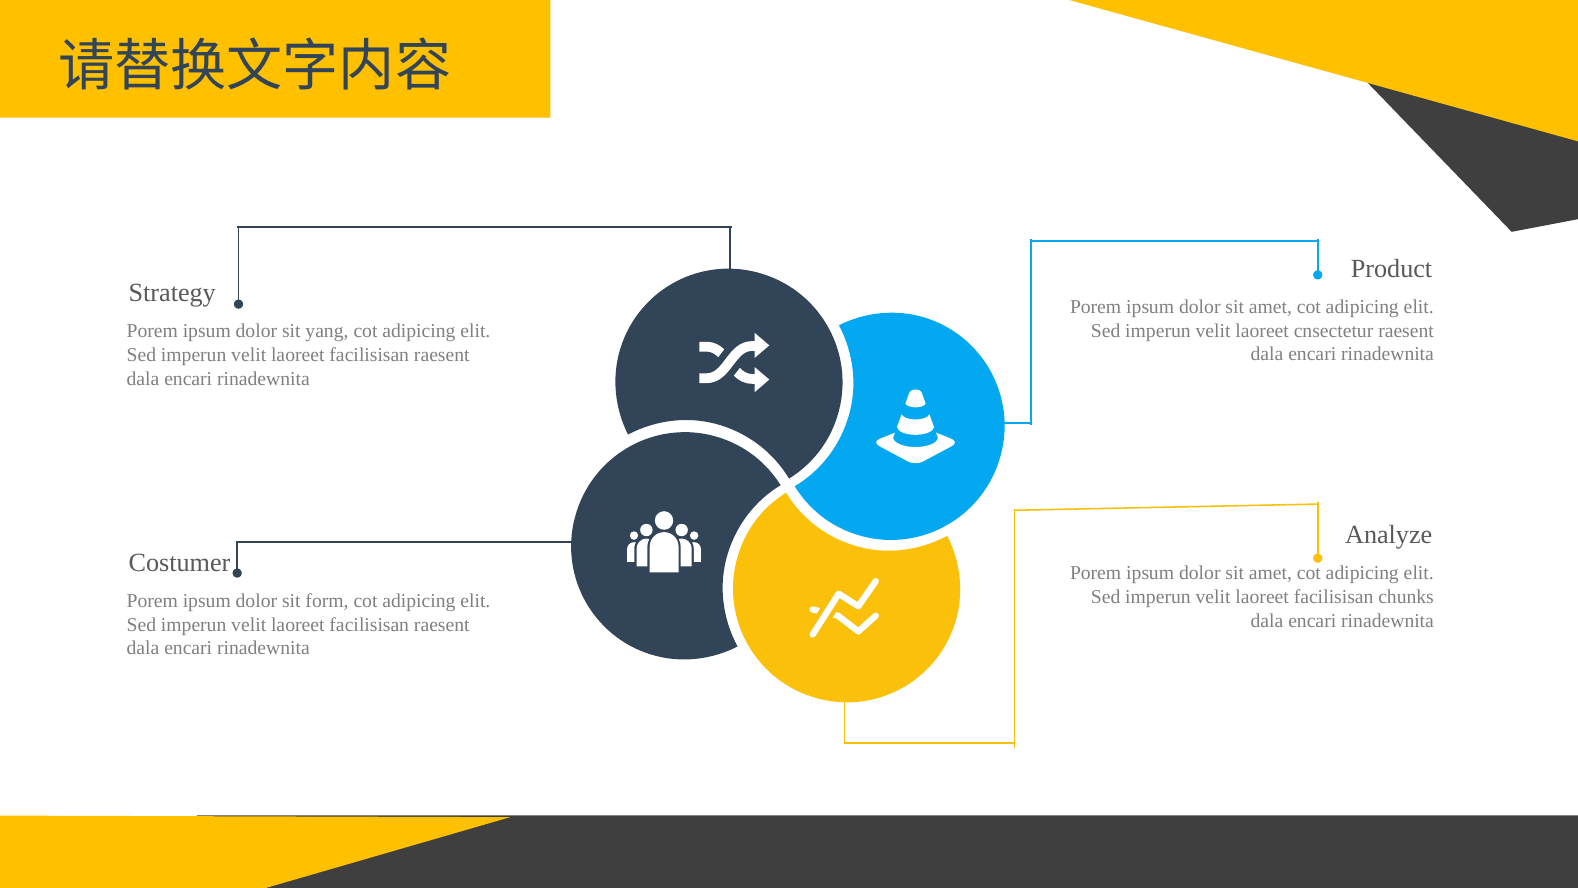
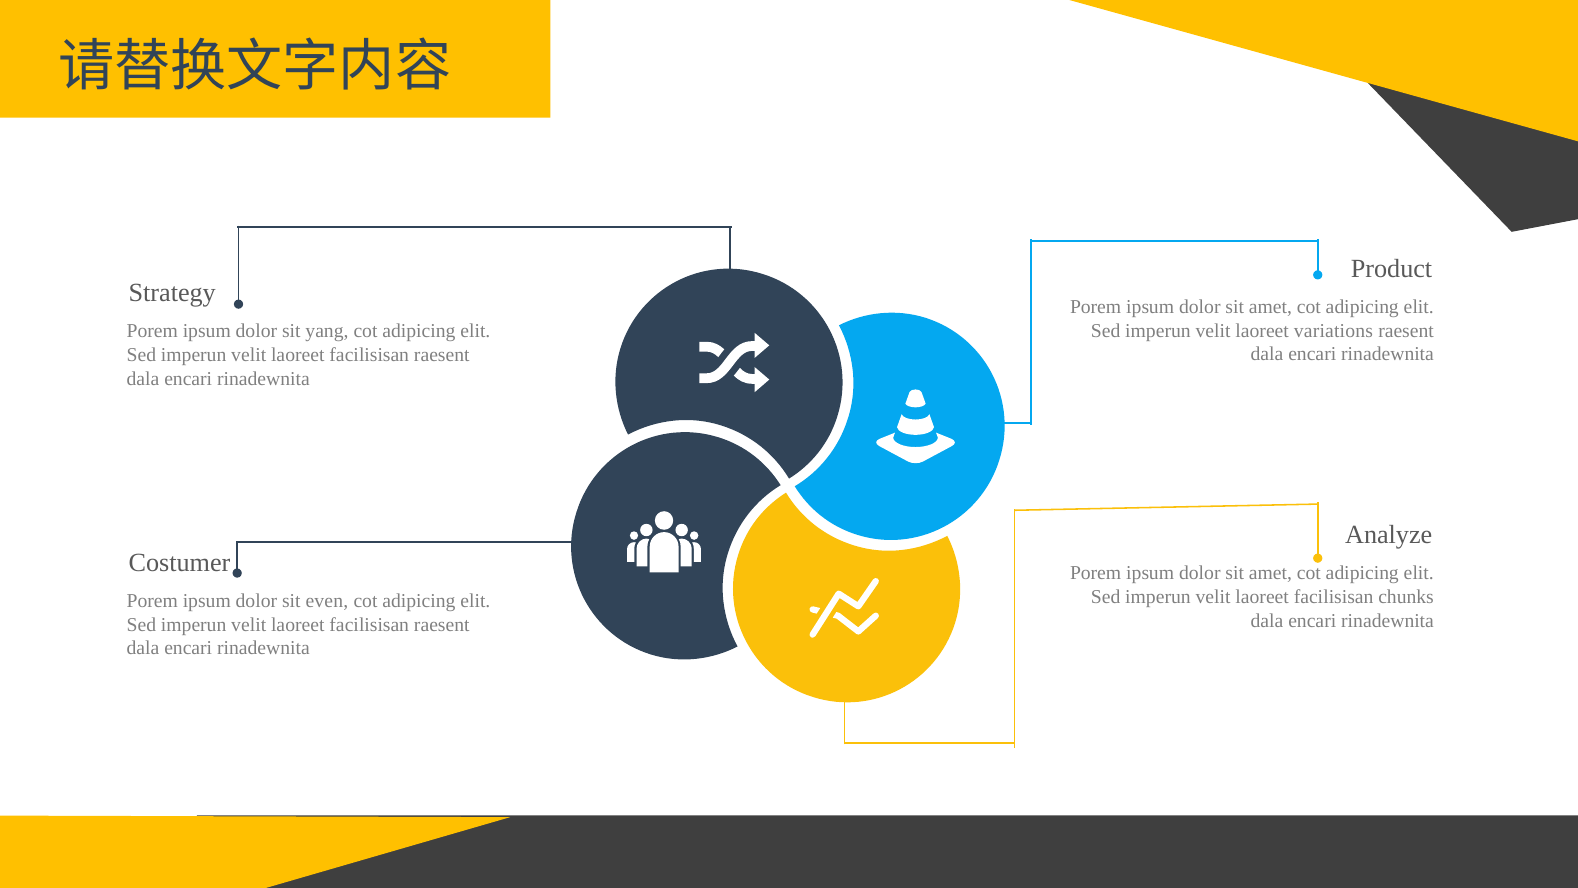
cnsectetur: cnsectetur -> variations (1333, 331)
form: form -> even (327, 601)
